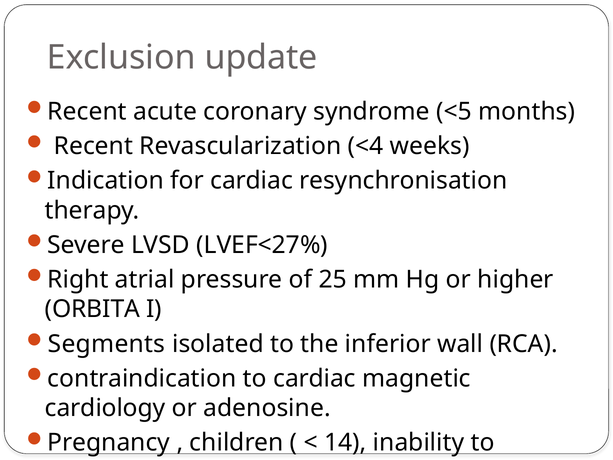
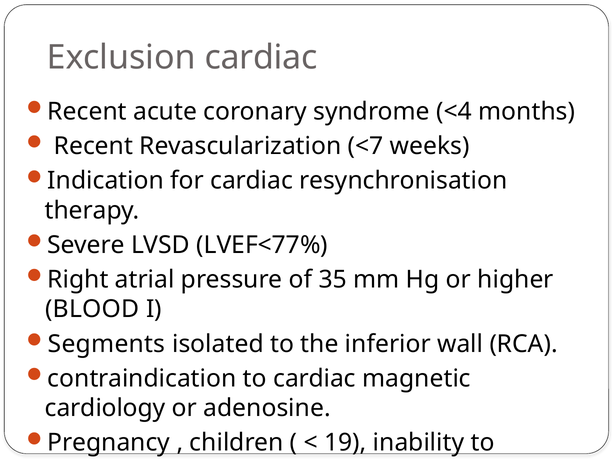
Exclusion update: update -> cardiac (261, 58)
<5: <5 -> <4 (454, 112)
<4: <4 -> <7 (366, 146)
LVEF<27%: LVEF<27% -> LVEF<77% (262, 245)
25: 25 -> 35 (333, 279)
ORBITA: ORBITA -> BLOOD (92, 309)
14: 14 -> 19 (345, 443)
